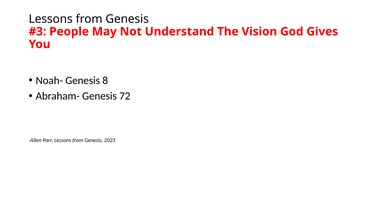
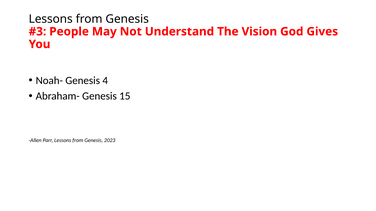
8: 8 -> 4 (105, 81)
72: 72 -> 15 (125, 96)
